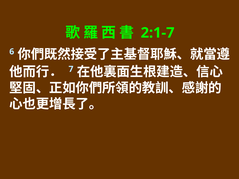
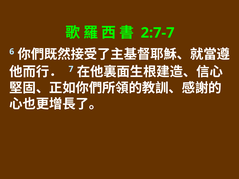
2:1-7: 2:1-7 -> 2:7-7 (158, 33)
